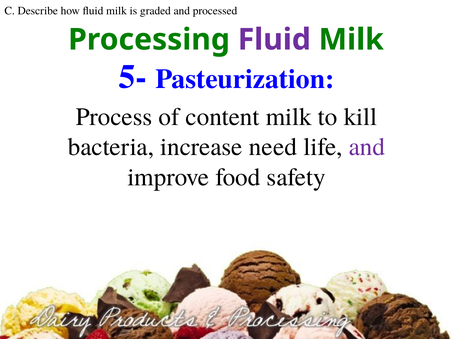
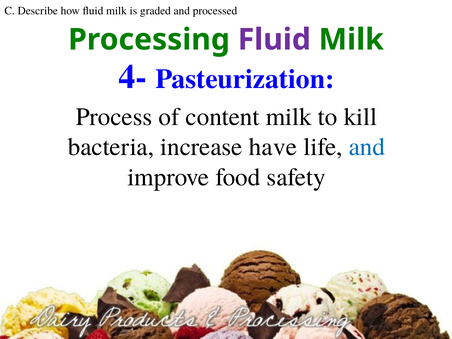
5-: 5- -> 4- (133, 77)
need: need -> have (273, 147)
and colour: purple -> blue (367, 147)
